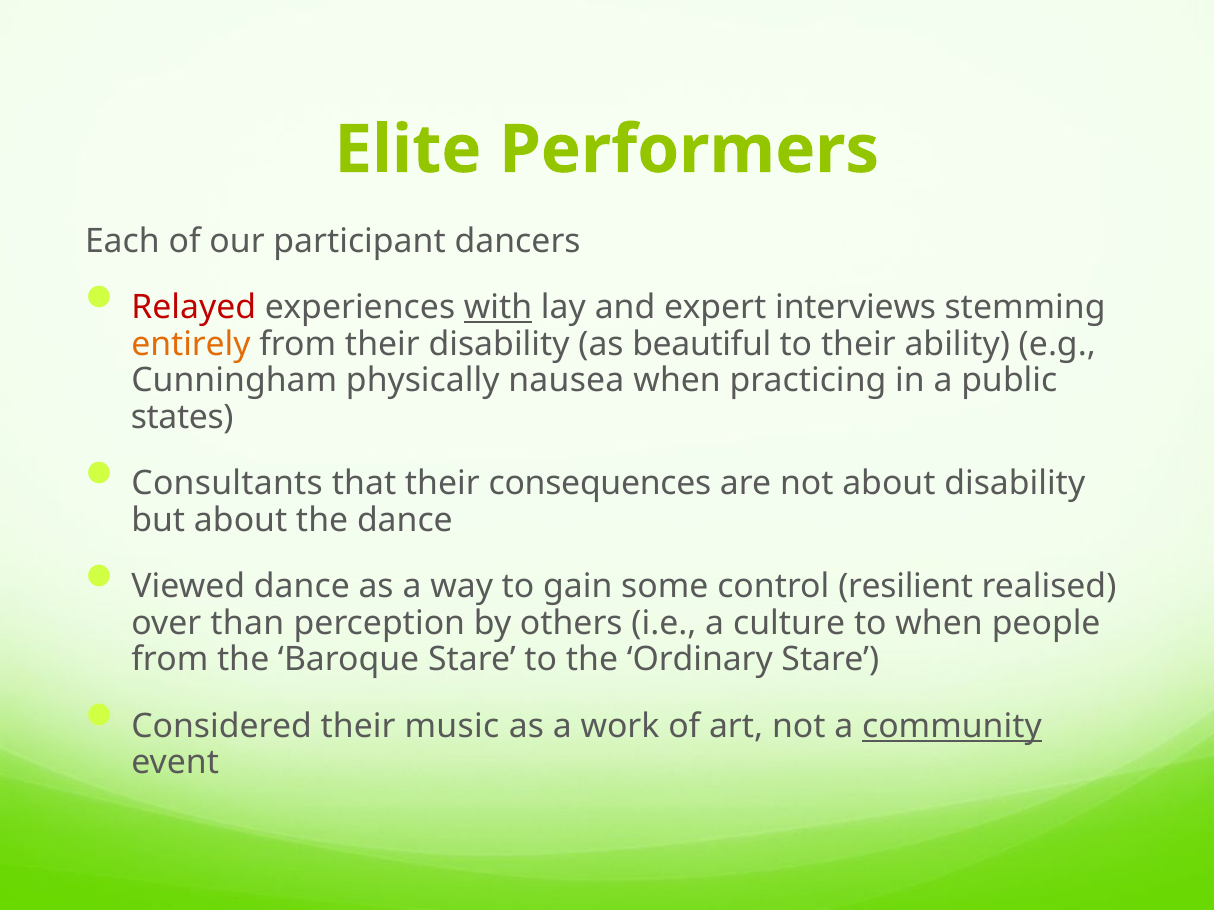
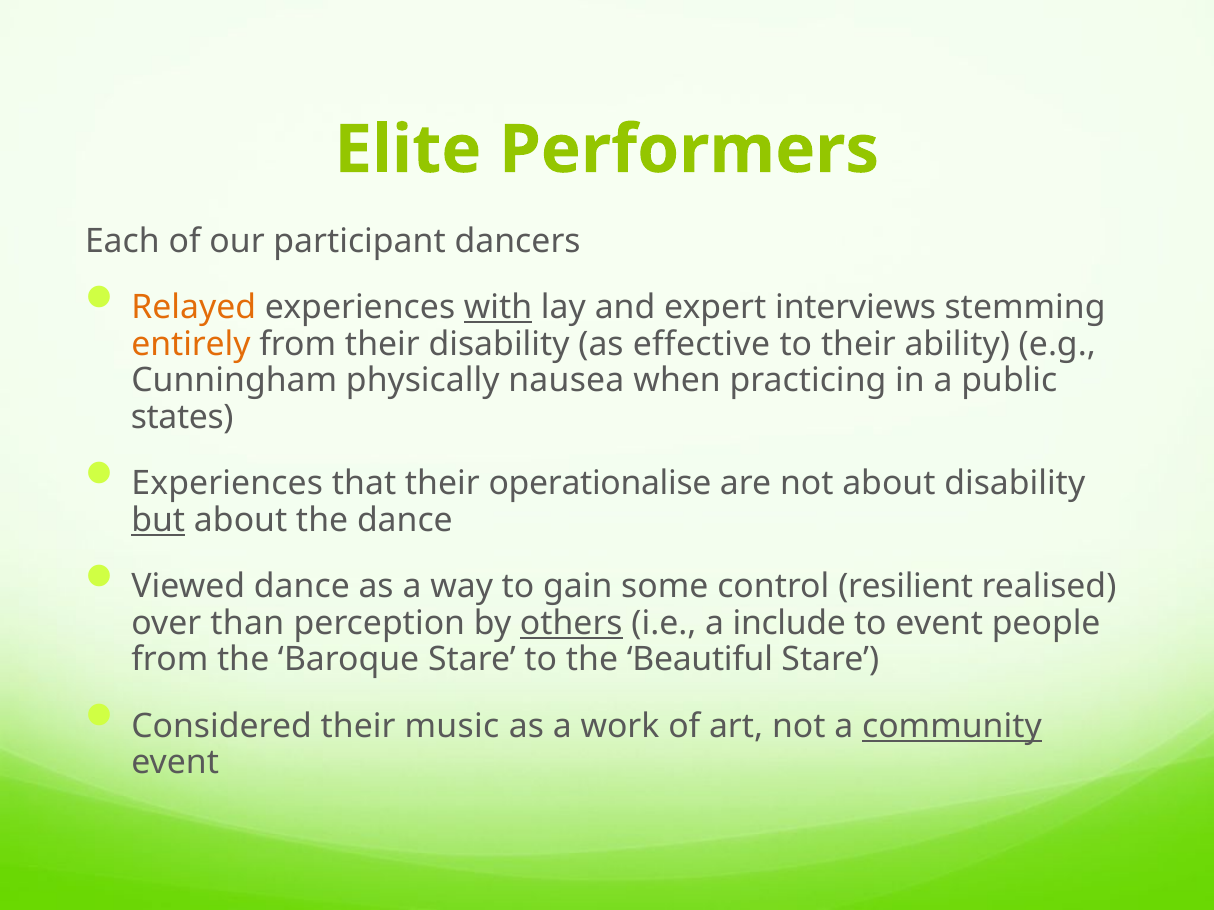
Relayed colour: red -> orange (194, 308)
beautiful: beautiful -> effective (701, 344)
Consultants: Consultants -> Experiences (227, 484)
consequences: consequences -> operationalise (600, 484)
but underline: none -> present (158, 520)
others underline: none -> present (571, 624)
culture: culture -> include (789, 624)
to when: when -> event (939, 624)
Ordinary: Ordinary -> Beautiful (700, 660)
